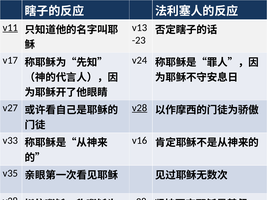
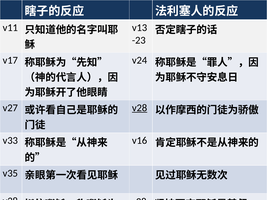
v11 underline: present -> none (10, 28)
